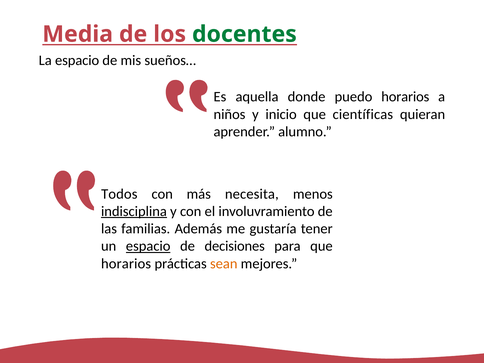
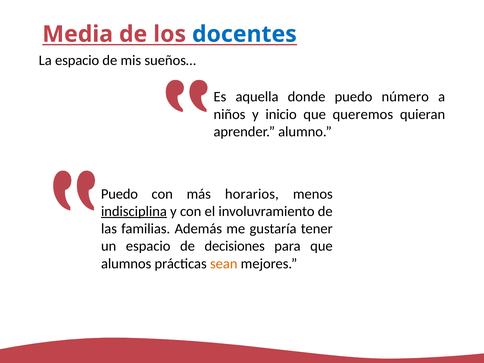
docentes colour: green -> blue (244, 34)
puedo horarios: horarios -> número (405, 97)
científicas: científicas -> queremos (363, 114)
Todos: Todos -> Puedo (119, 194)
necesita: necesita -> horarios (252, 194)
espacio underline: present -> none (148, 246)
horarios: horarios -> alumnos (126, 264)
